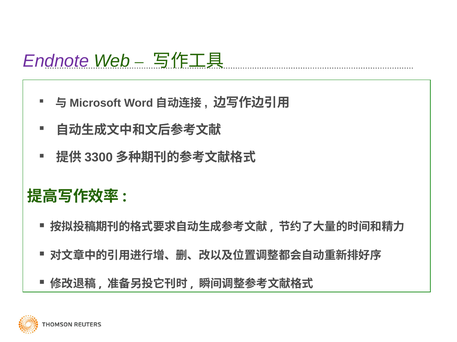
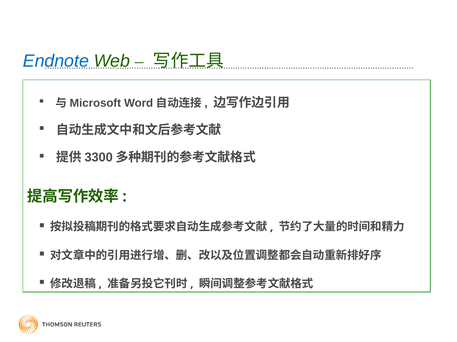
Endnote colour: purple -> blue (56, 61)
